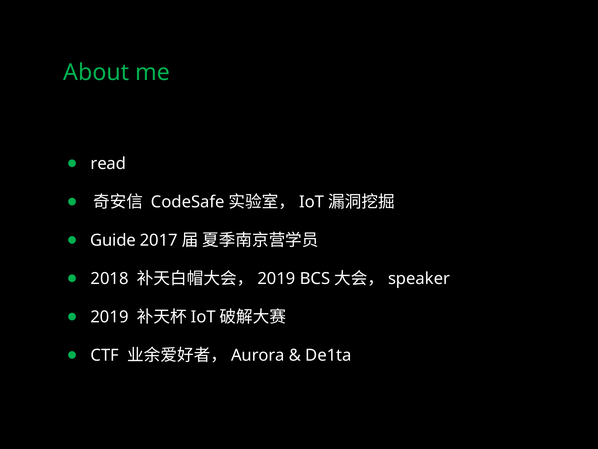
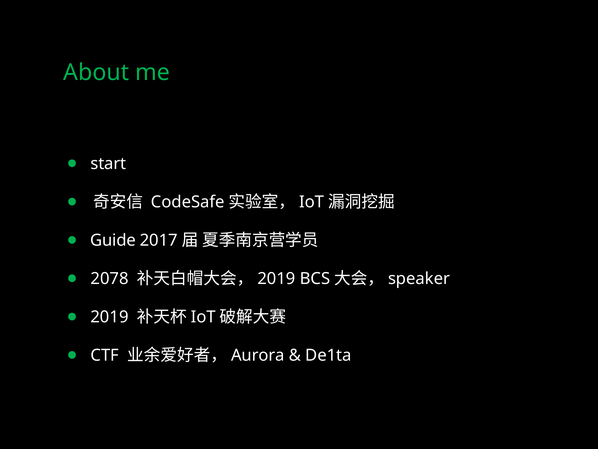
read: read -> start (108, 164)
2018: 2018 -> 2078 (110, 278)
